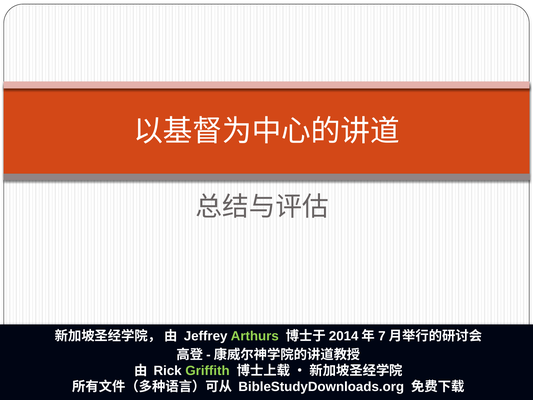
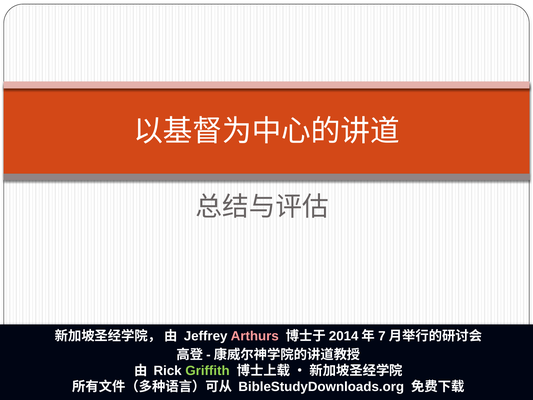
Arthurs colour: light green -> pink (255, 336)
